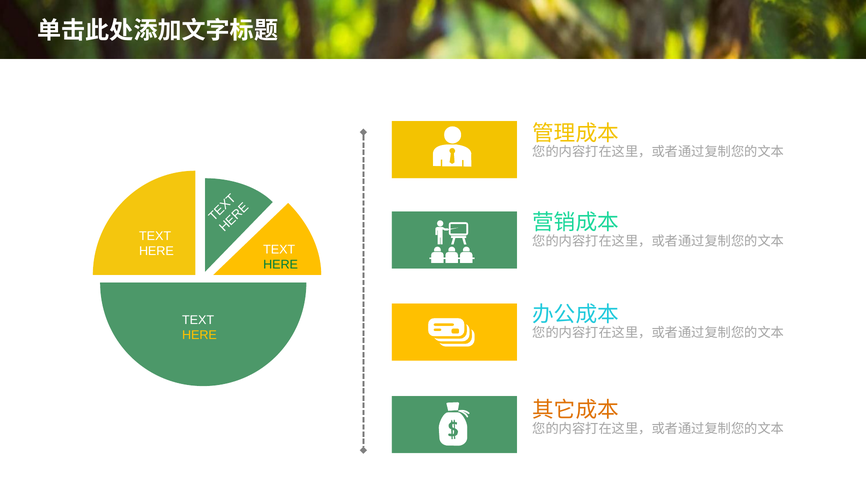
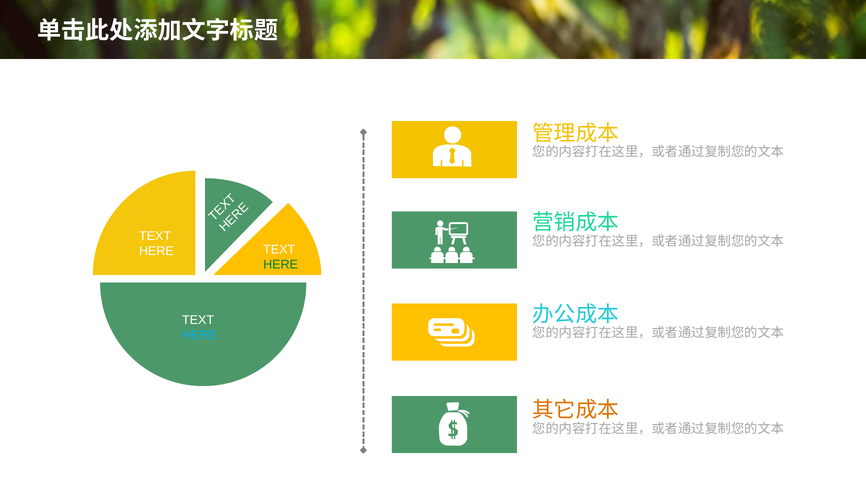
HERE colour: yellow -> light blue (199, 335)
